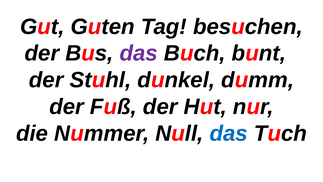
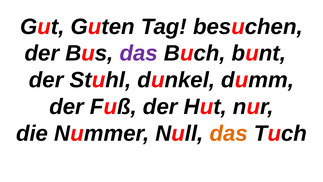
das colour: blue -> orange (229, 133)
